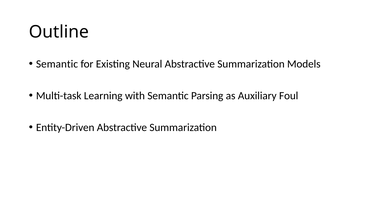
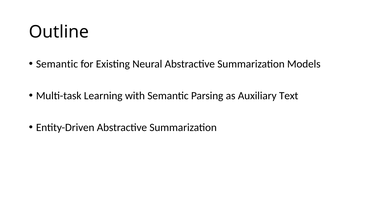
Foul: Foul -> Text (289, 96)
